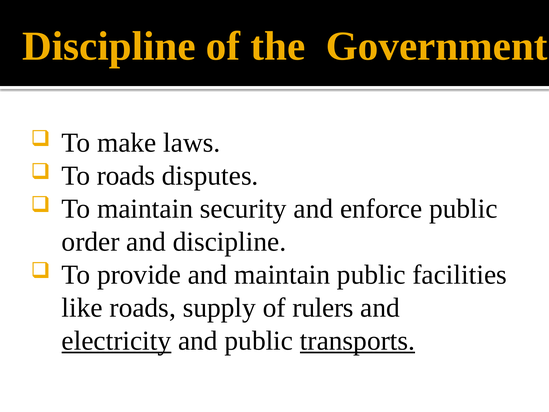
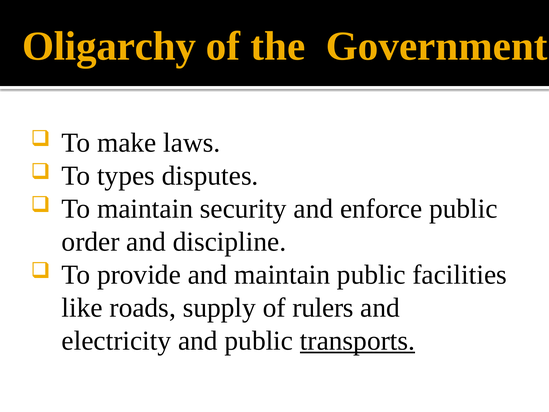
Discipline: Discipline -> Oligarchy (109, 46)
To roads: roads -> types (126, 176)
electricity underline: present -> none (116, 340)
